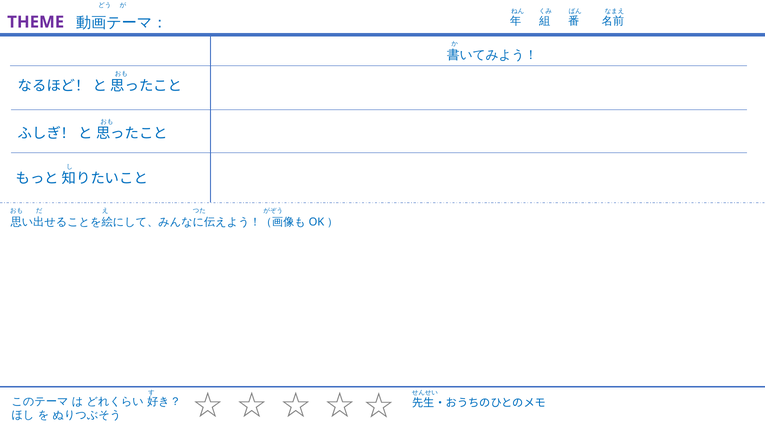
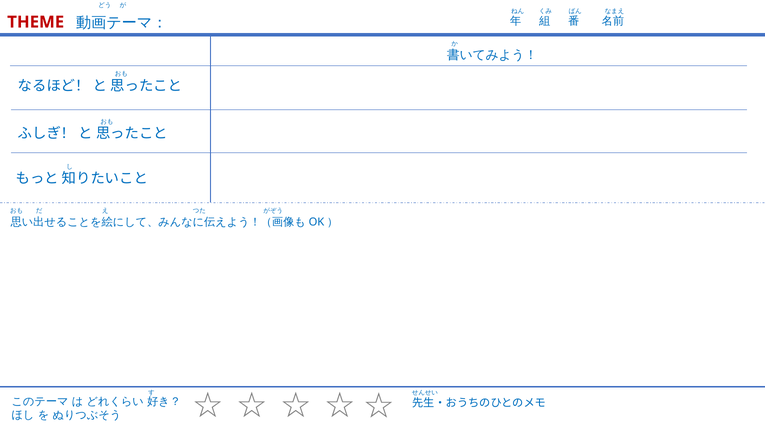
THEME colour: purple -> red (36, 22)
